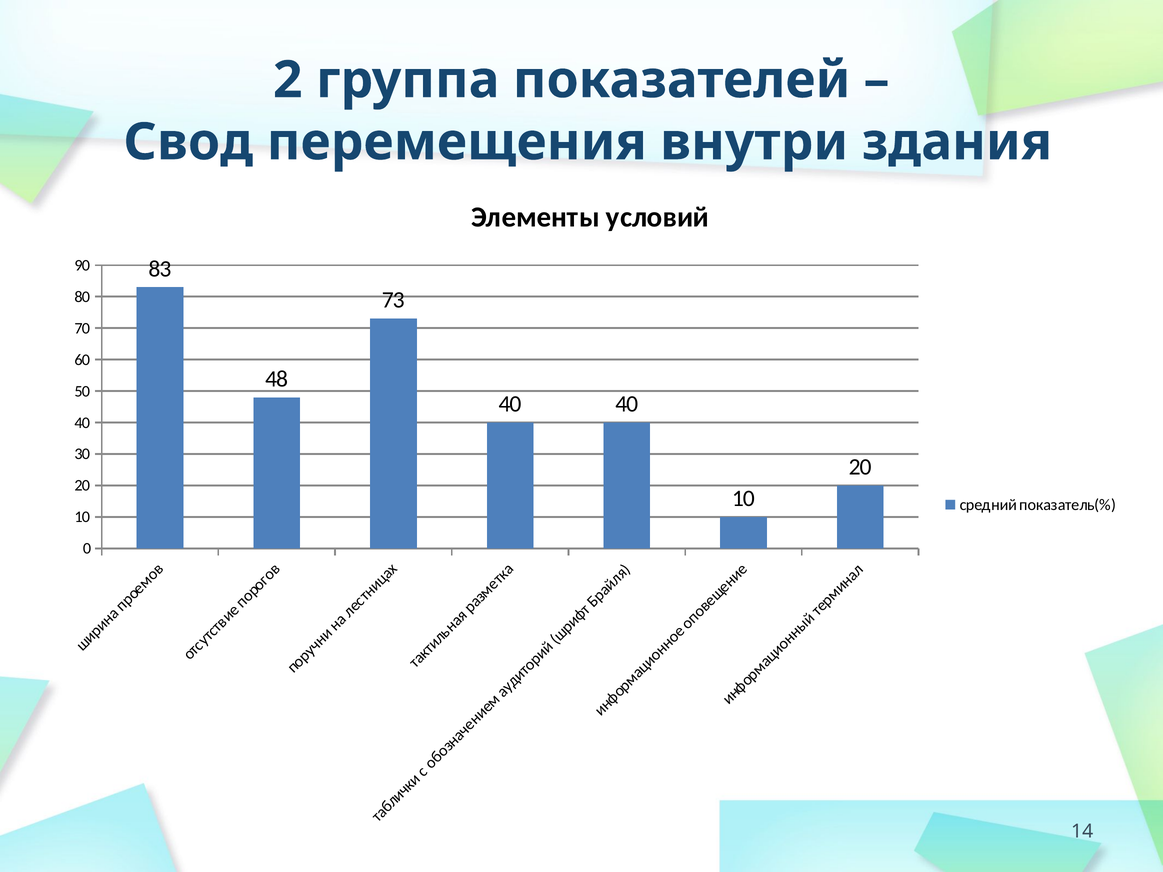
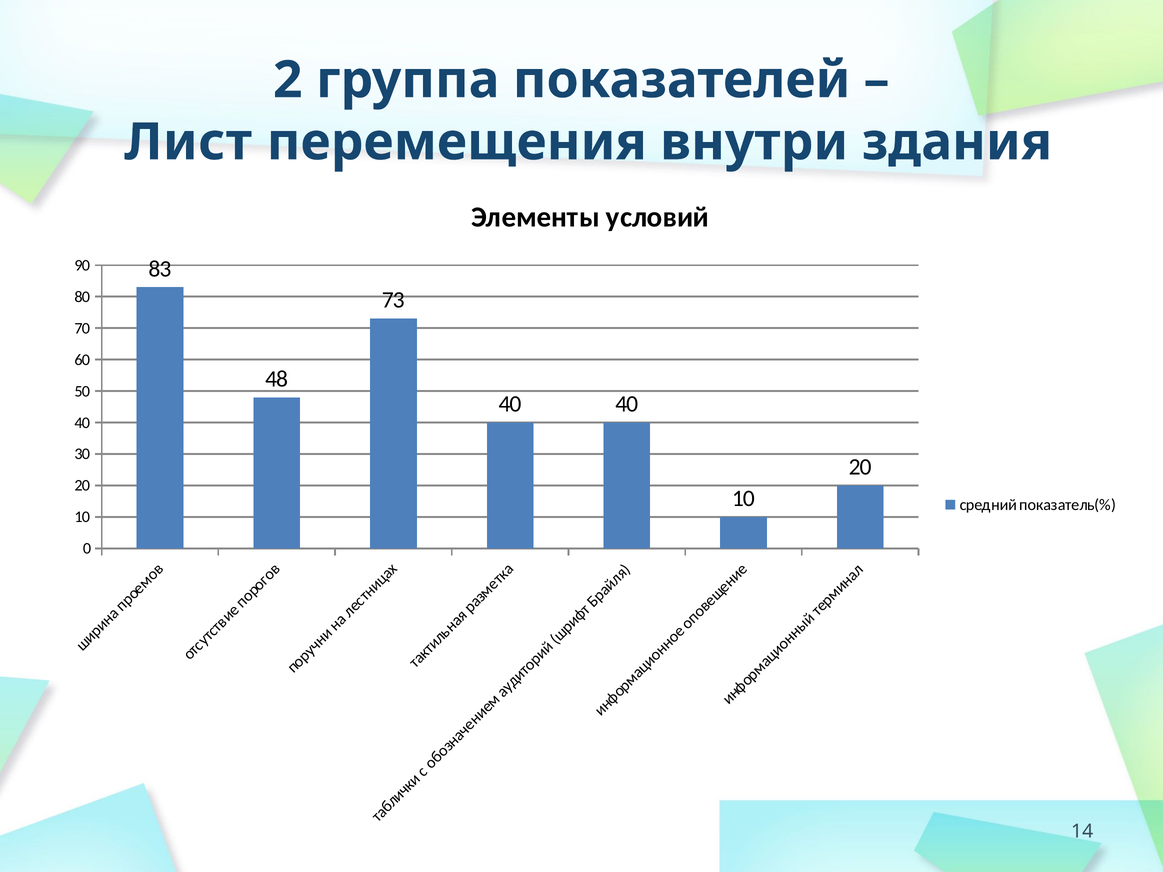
Свод: Свод -> Лист (188, 142)
